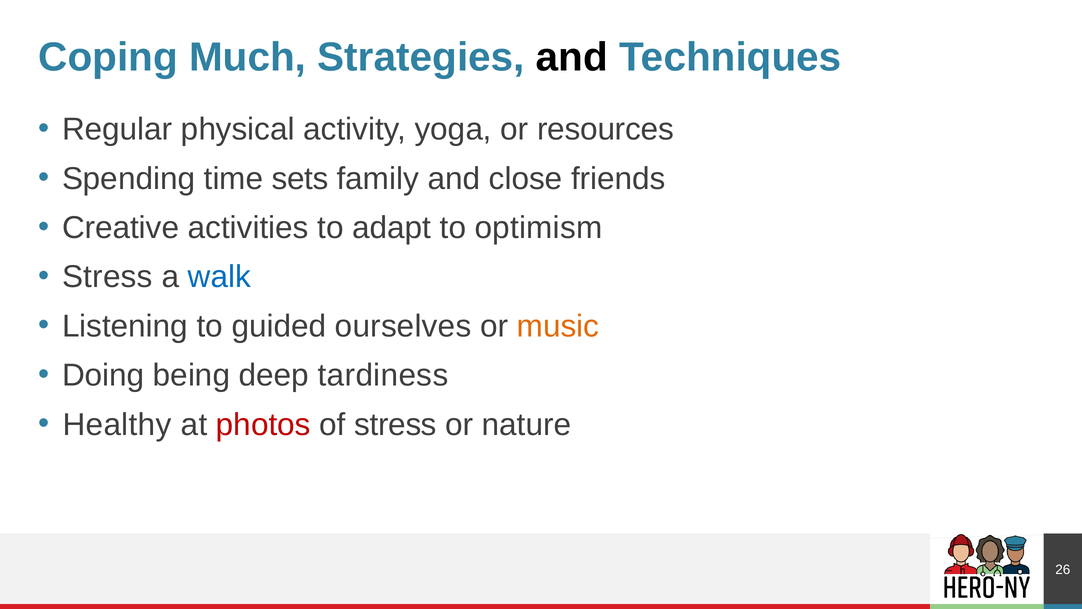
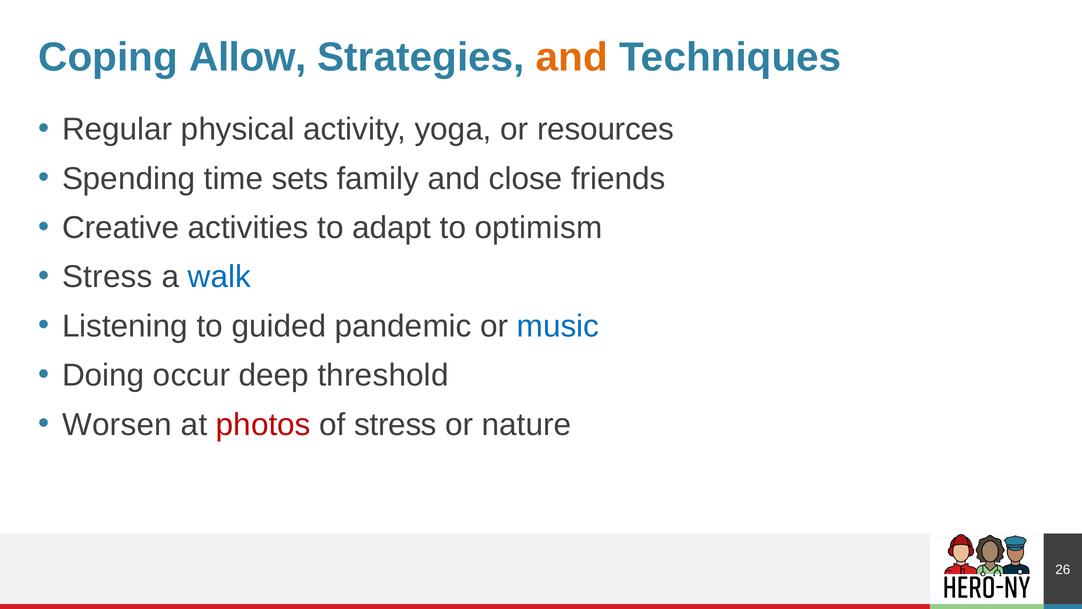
Much: Much -> Allow (248, 57)
and colour: black -> orange (572, 57)
ourselves: ourselves -> pandemic (403, 326)
music colour: orange -> blue (558, 326)
being: being -> occur (192, 375)
tardiness: tardiness -> threshold (383, 375)
Healthy: Healthy -> Worsen (117, 424)
